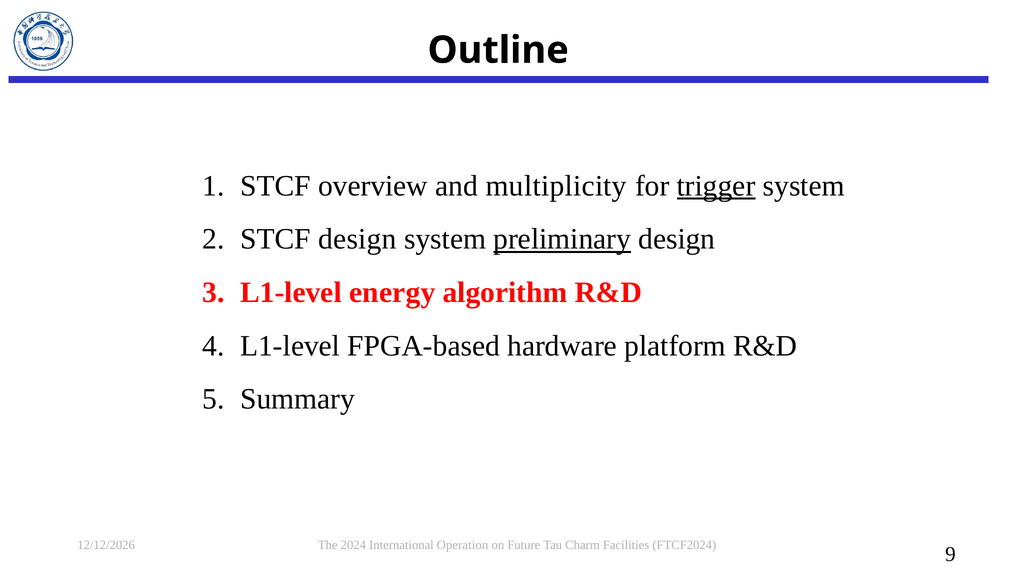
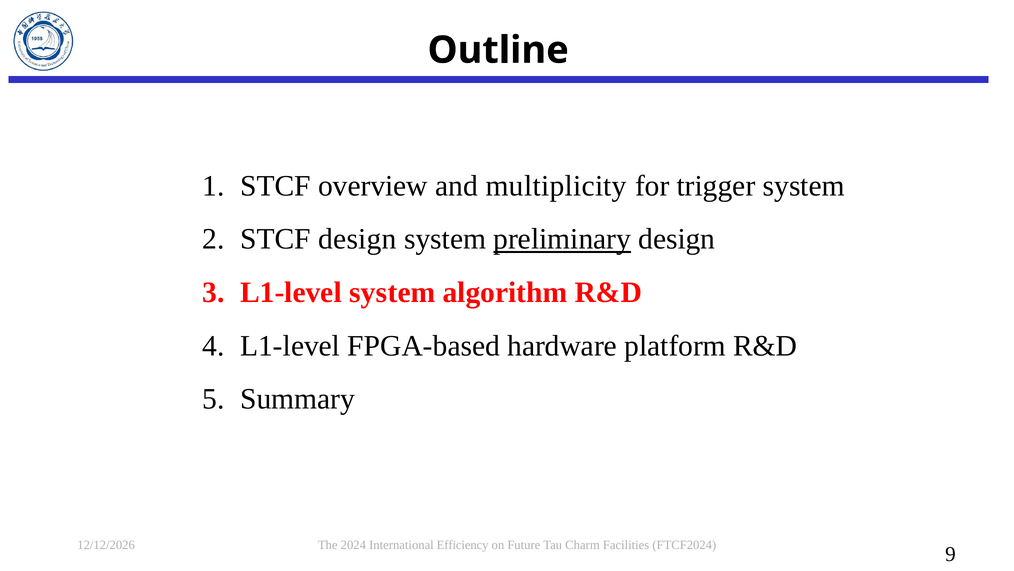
trigger underline: present -> none (716, 186)
L1-level energy: energy -> system (392, 292)
Operation: Operation -> Efficiency (463, 545)
